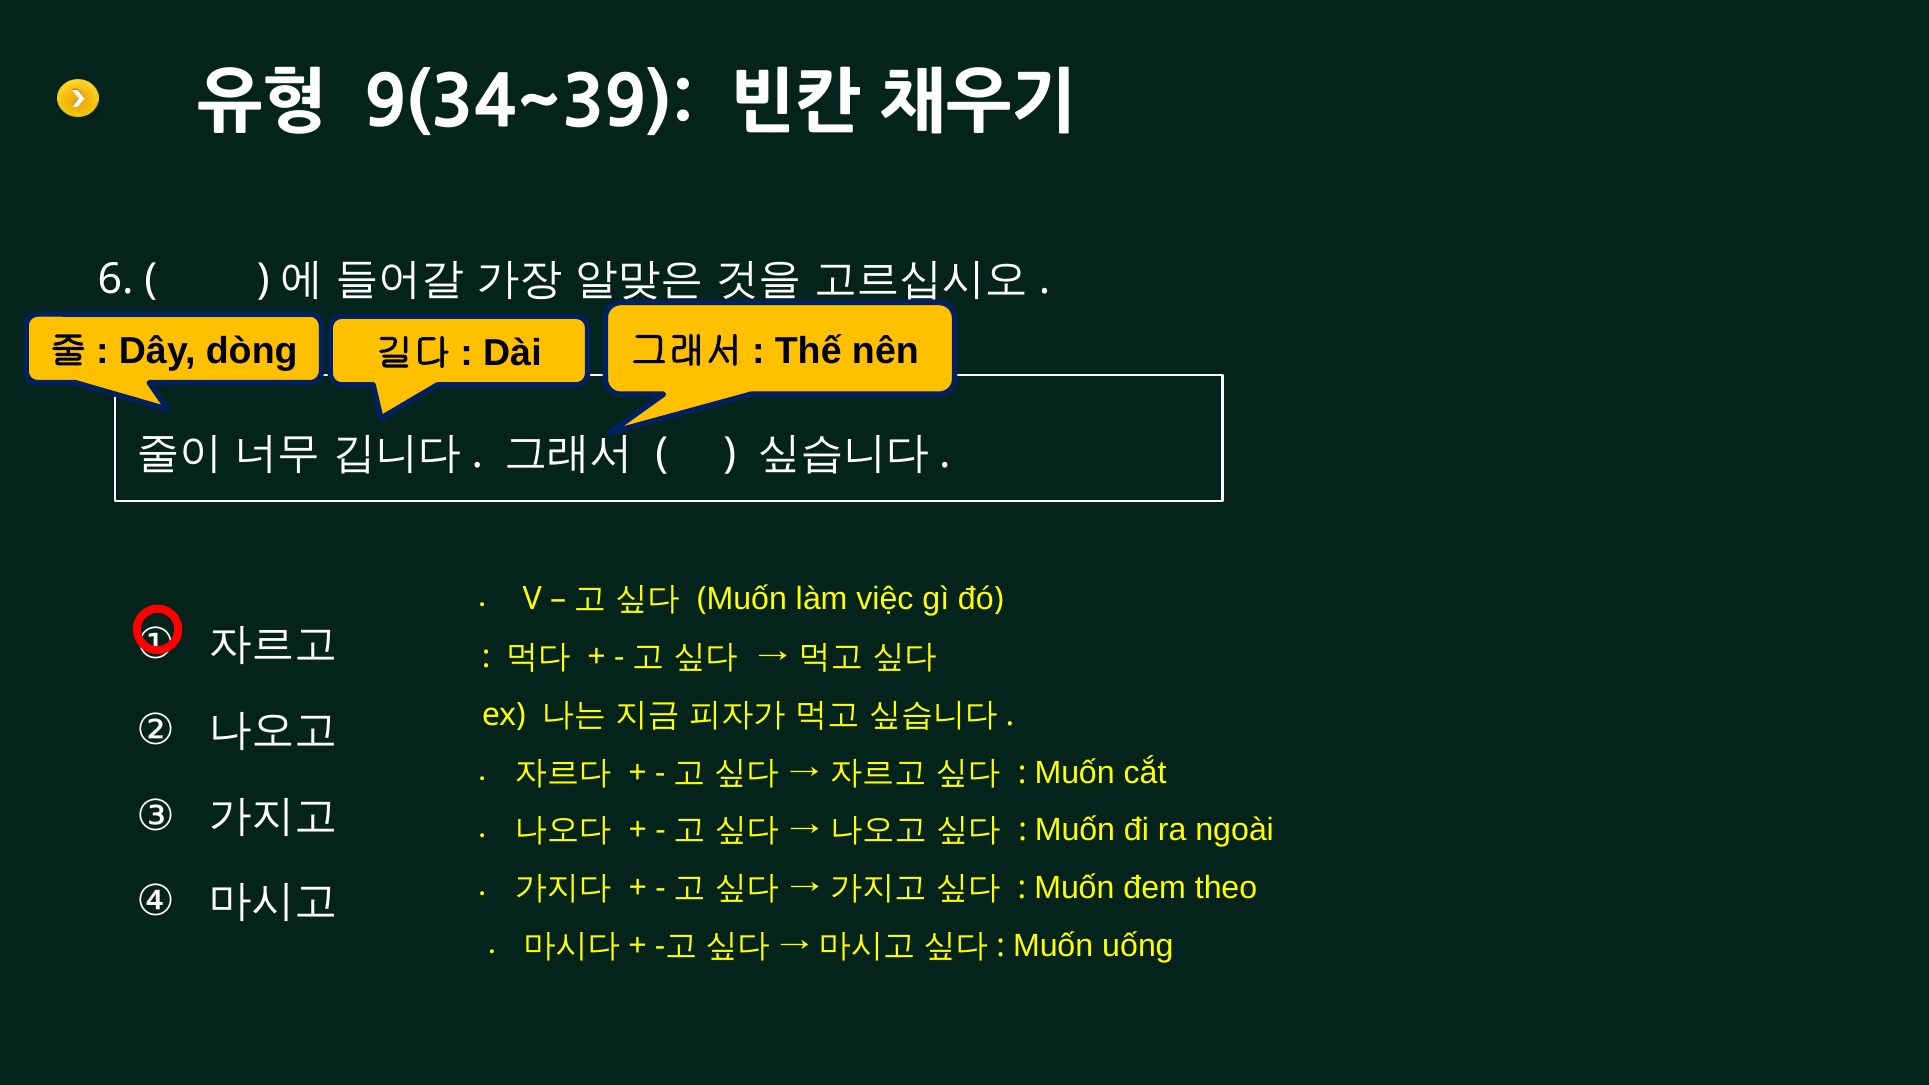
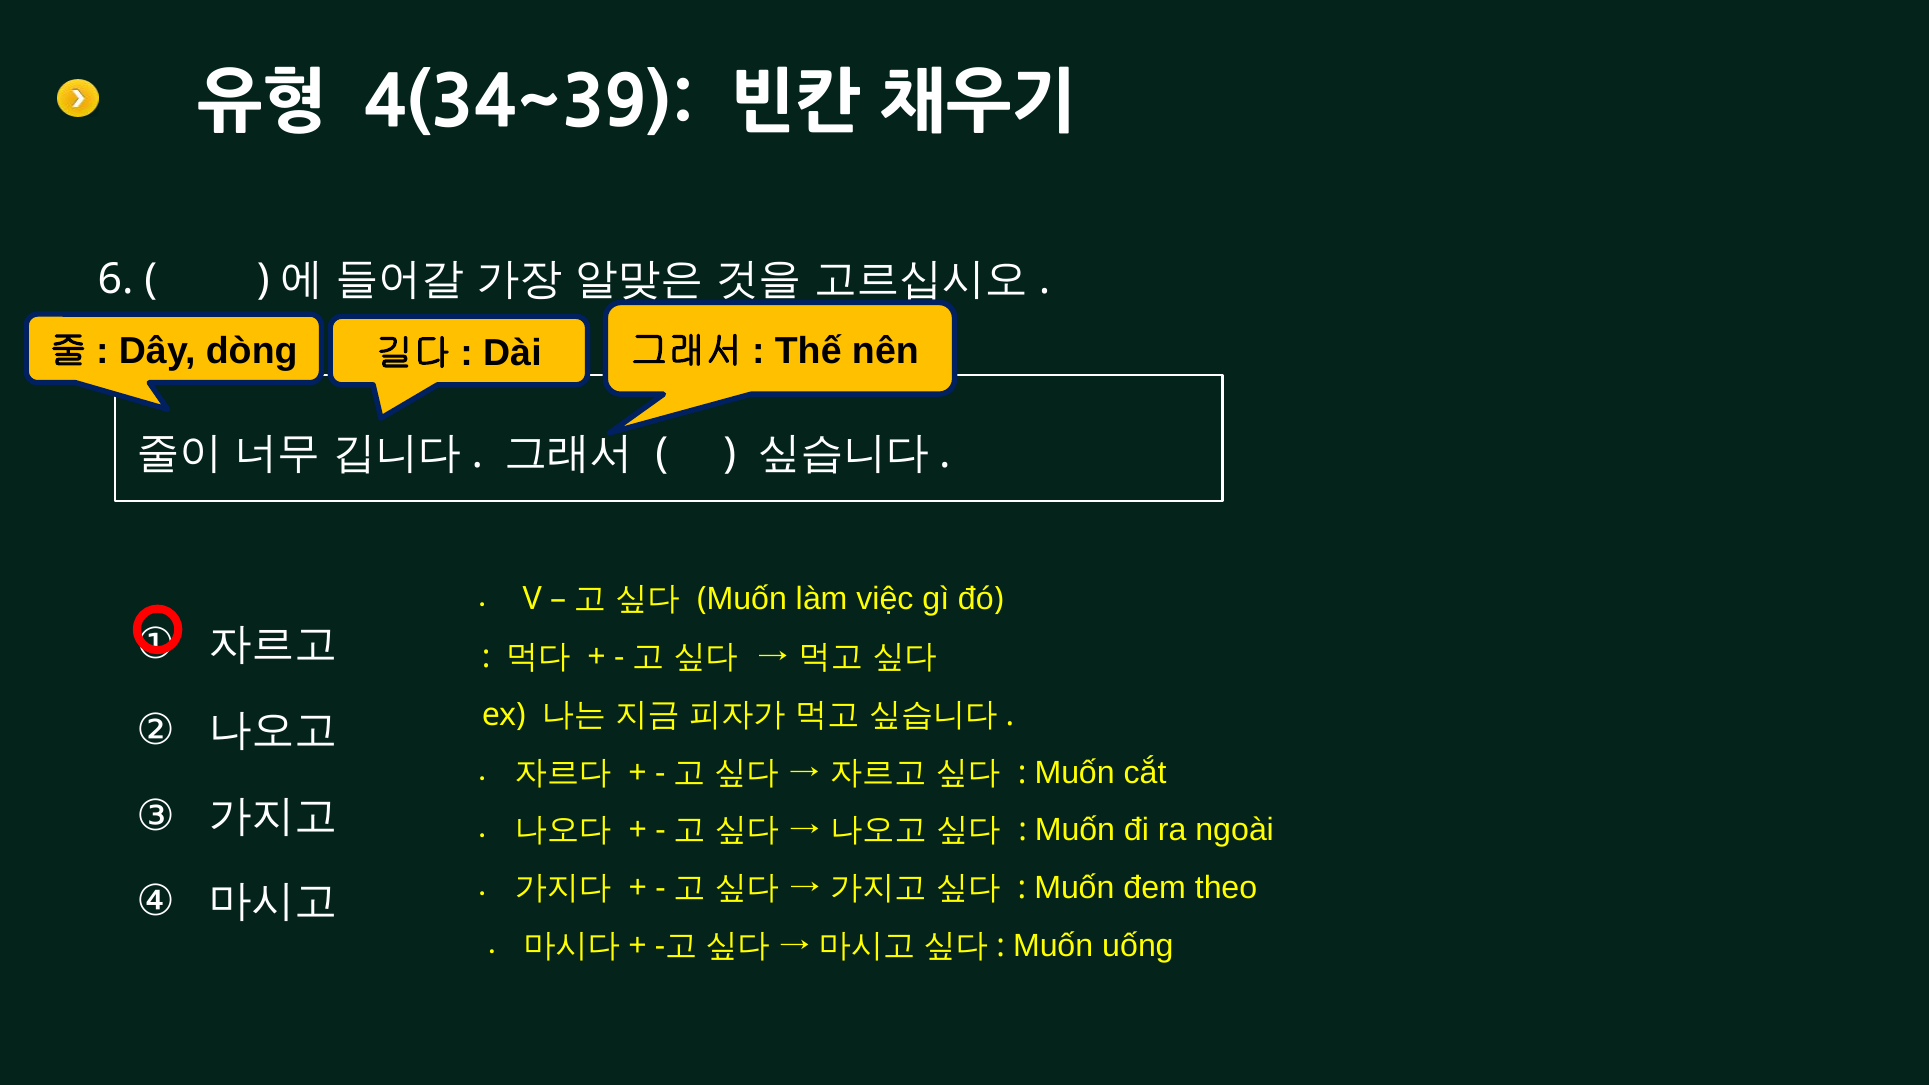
9(34~39: 9(34~39 -> 4(34~39 (529, 103)
